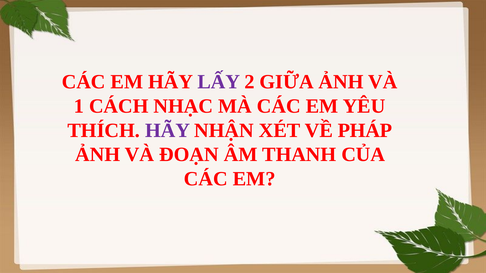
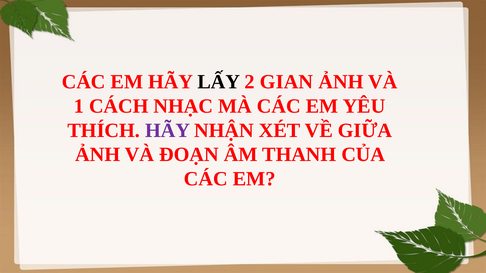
LẤY colour: purple -> black (219, 82)
GIỮA: GIỮA -> GIAN (287, 82)
PHÁP: PHÁP -> GIỮA (365, 131)
